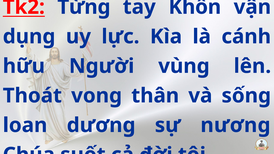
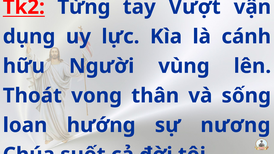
Khốn: Khốn -> Vượt (195, 7)
dương: dương -> hướng (101, 125)
